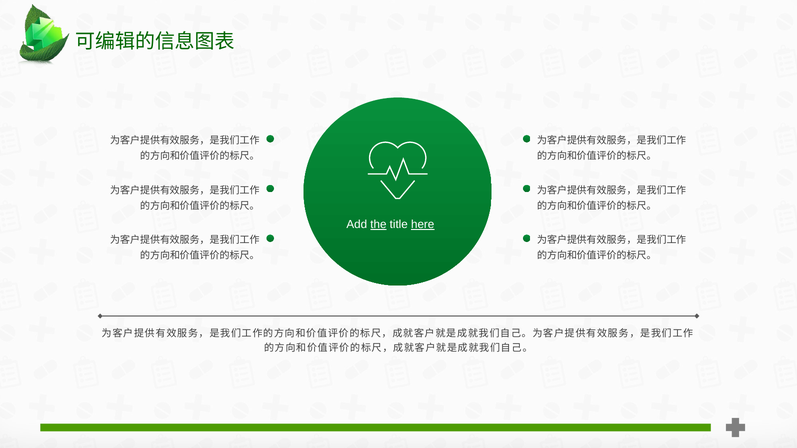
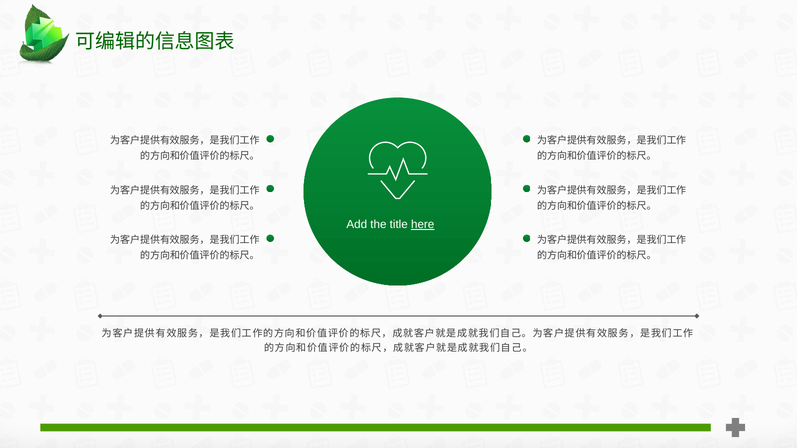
the underline: present -> none (378, 225)
